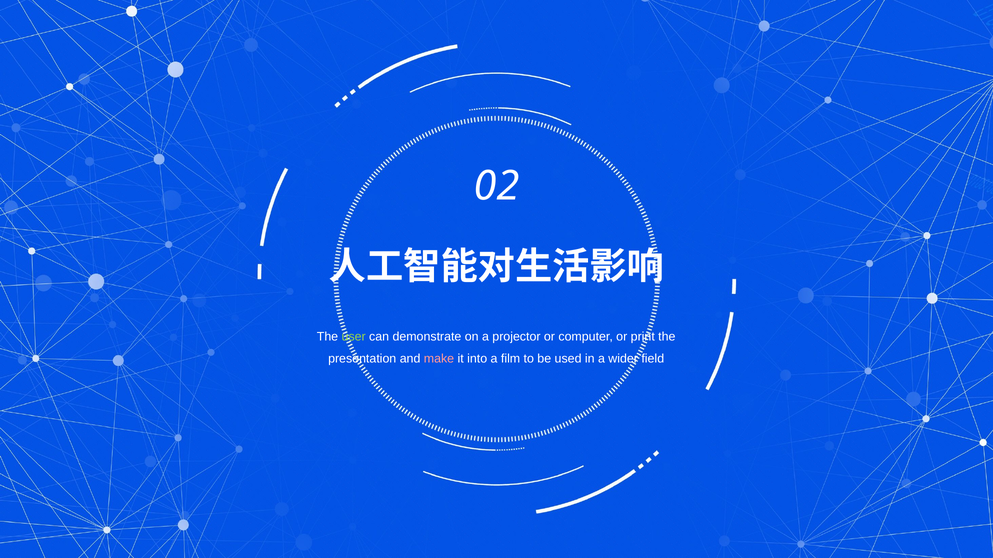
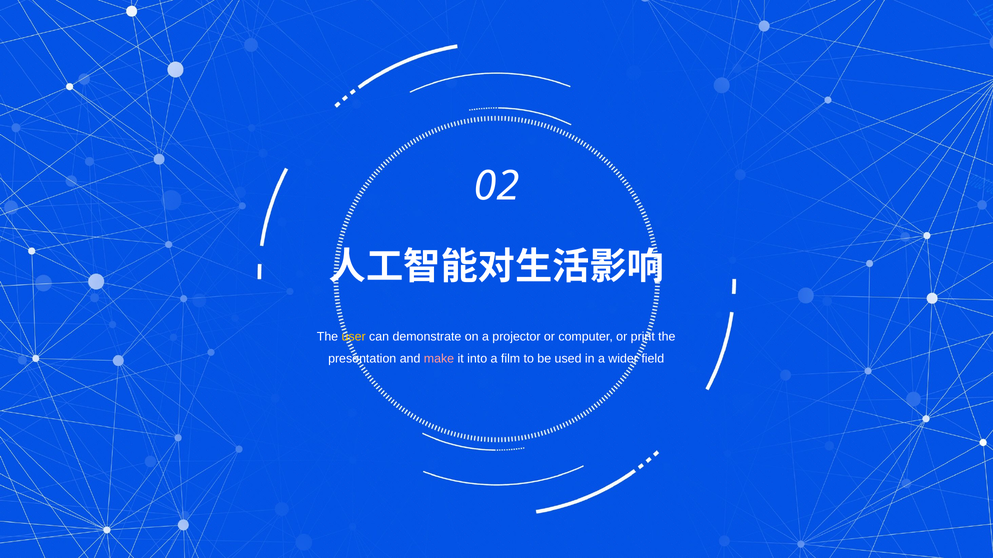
user colour: light green -> yellow (354, 337)
